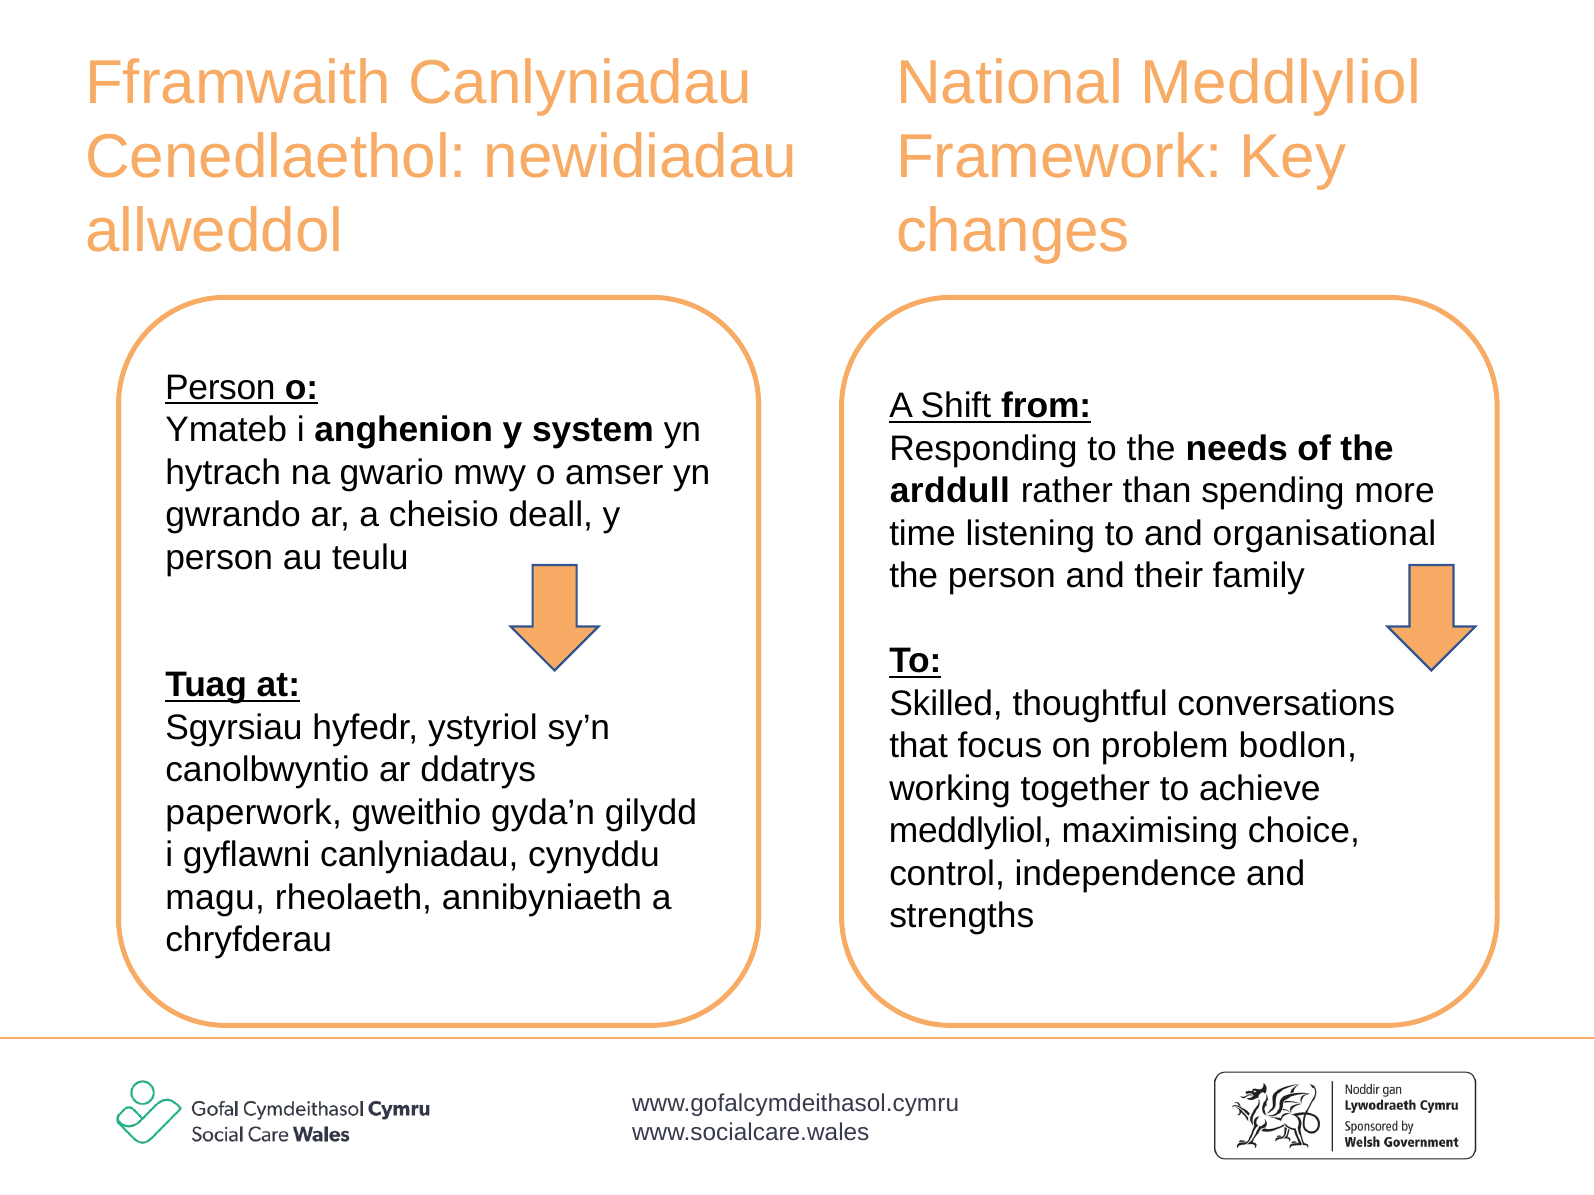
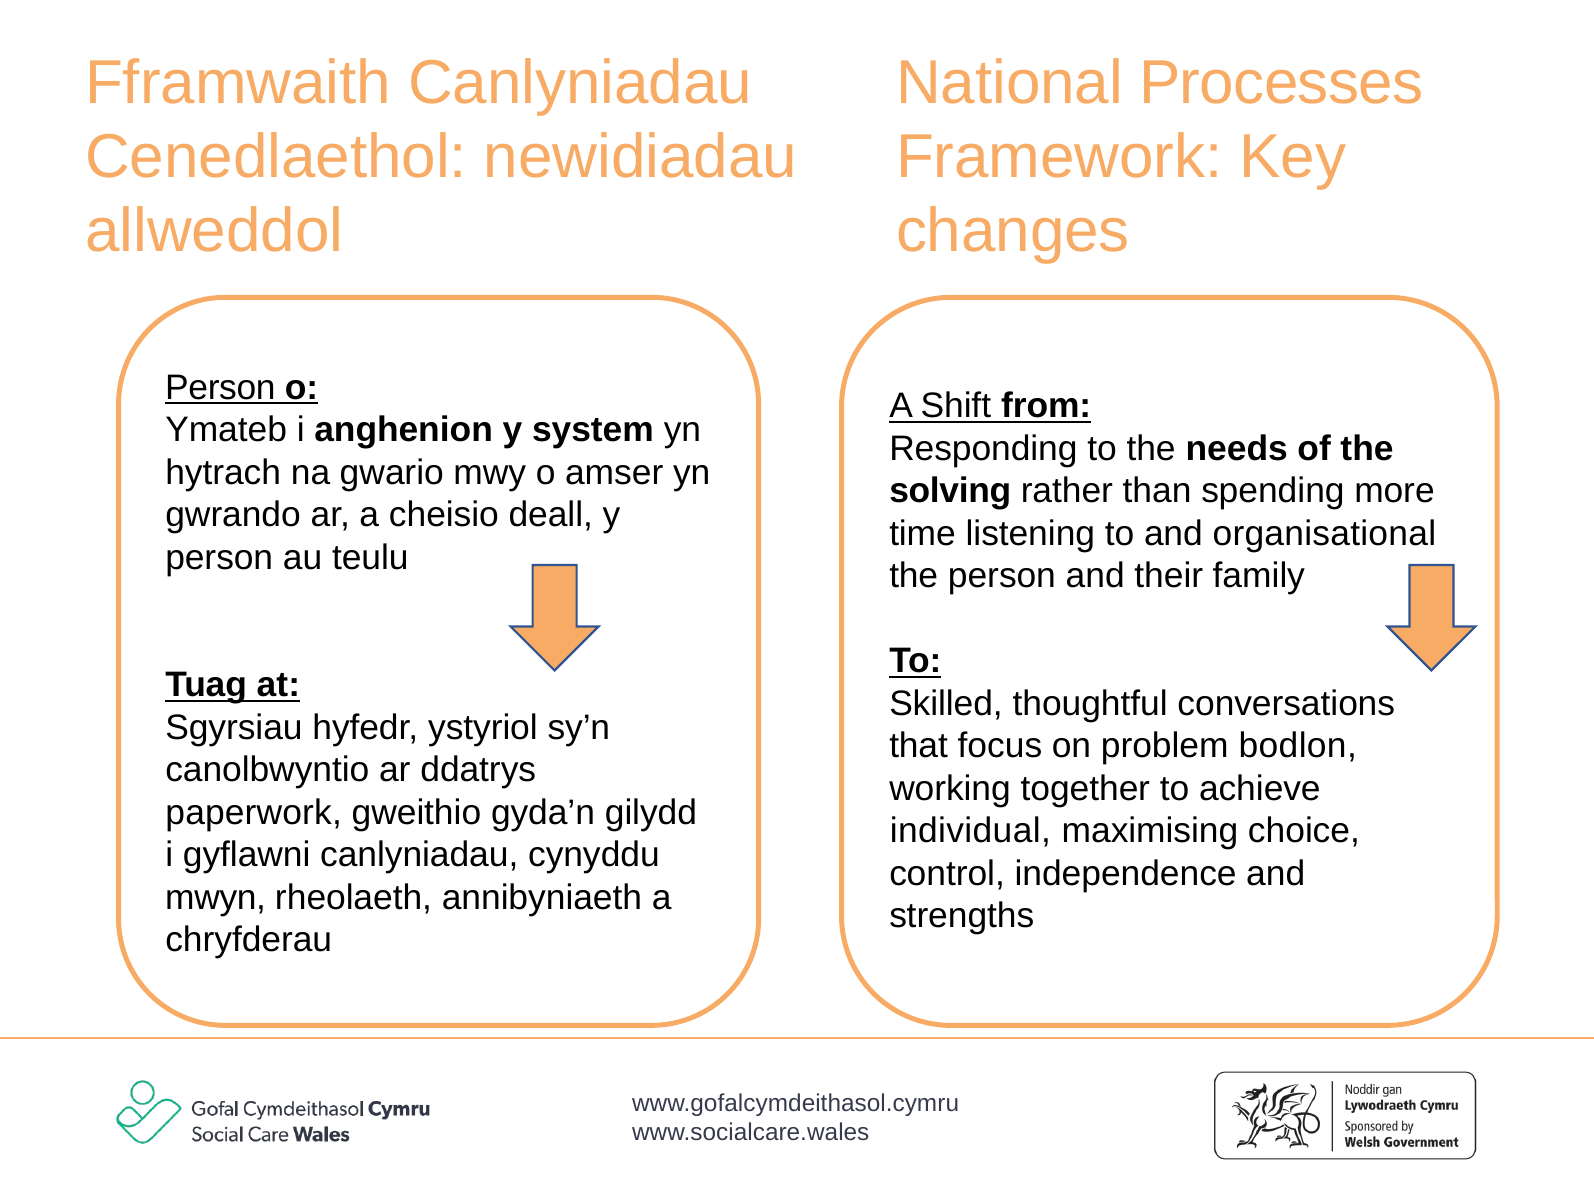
National Meddlyliol: Meddlyliol -> Processes (1281, 83)
arddull: arddull -> solving (950, 491)
meddlyliol: meddlyliol -> individual (970, 831)
magu: magu -> mwyn (216, 898)
